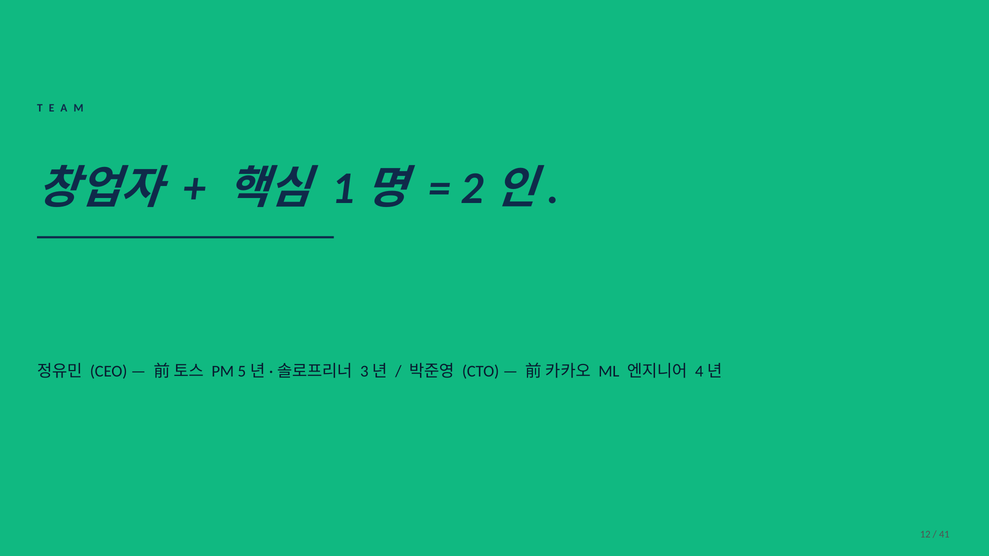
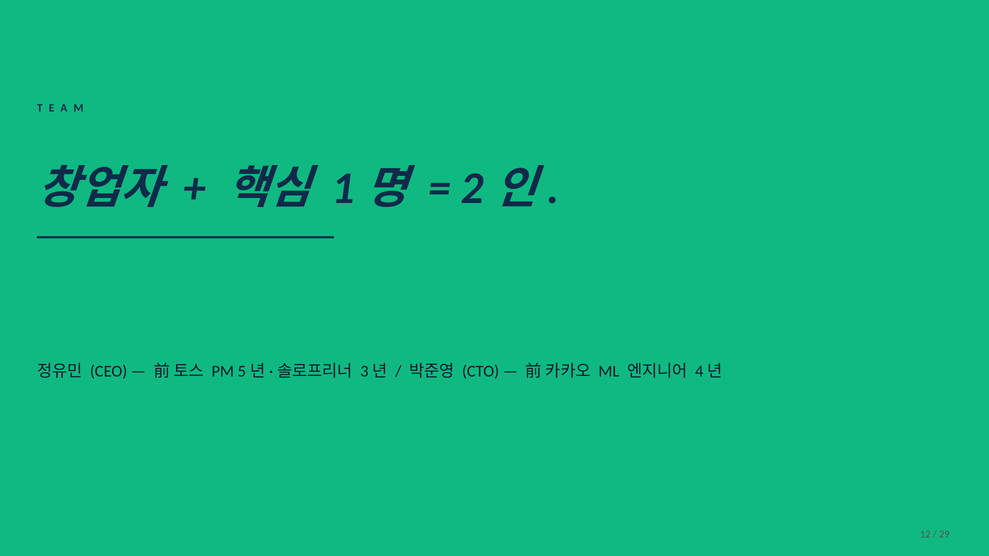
41: 41 -> 29 (944, 535)
